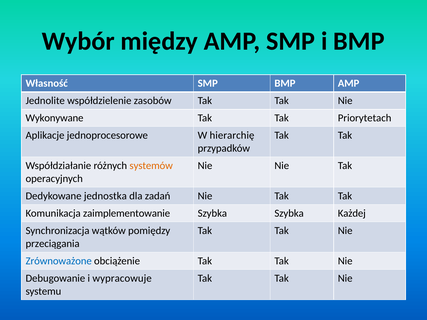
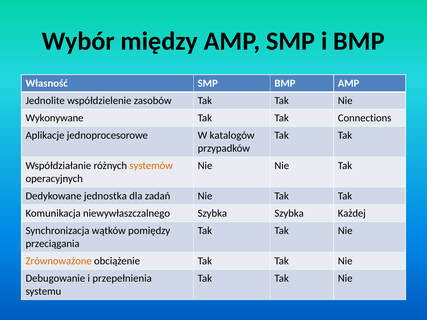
Priorytetach: Priorytetach -> Connections (365, 118)
hierarchię: hierarchię -> katalogów (232, 135)
zaimplementowanie: zaimplementowanie -> niewywłaszczalnego (127, 213)
Zrównoważone colour: blue -> orange (59, 261)
wypracowuje: wypracowuje -> przepełnienia (122, 278)
